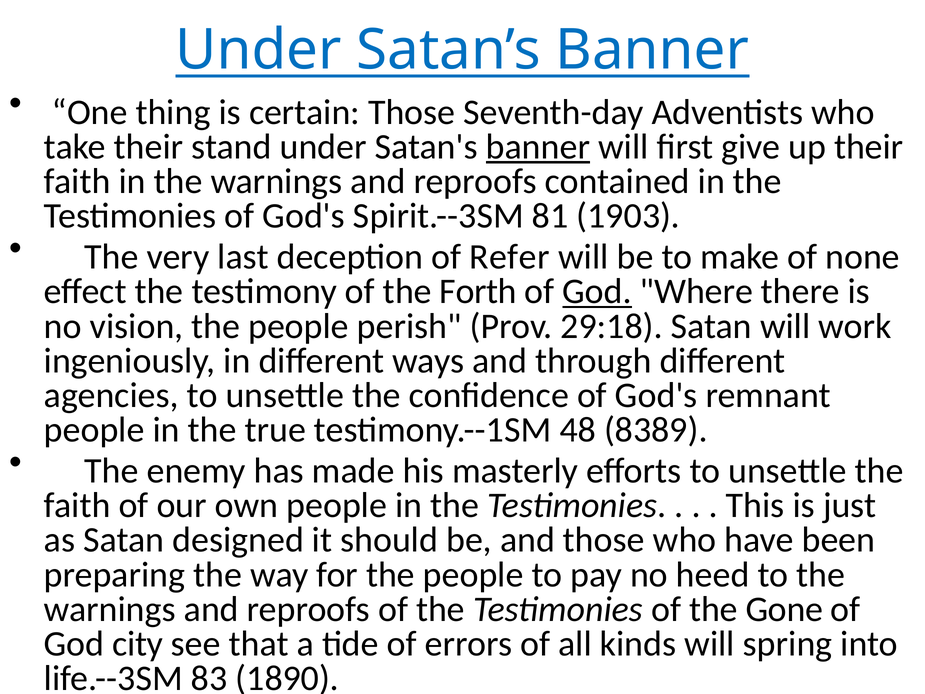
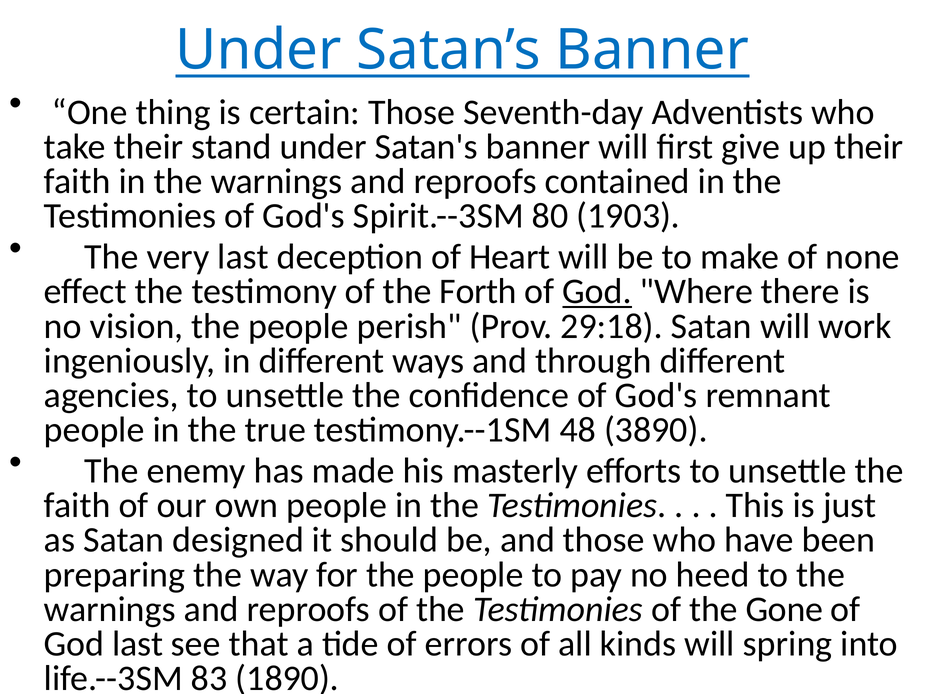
banner underline: present -> none (538, 147)
81: 81 -> 80 (550, 216)
Refer: Refer -> Heart (510, 257)
8389: 8389 -> 3890 (656, 430)
God city: city -> last (138, 644)
